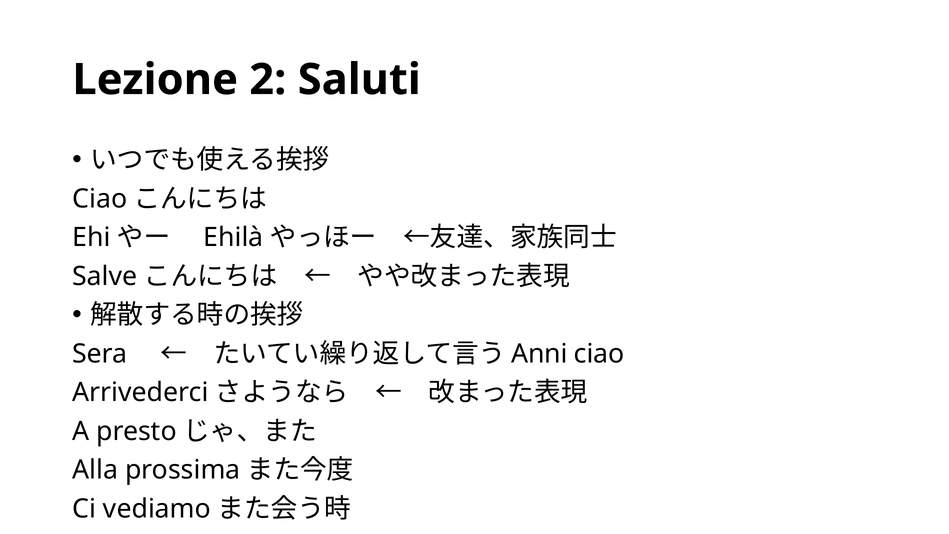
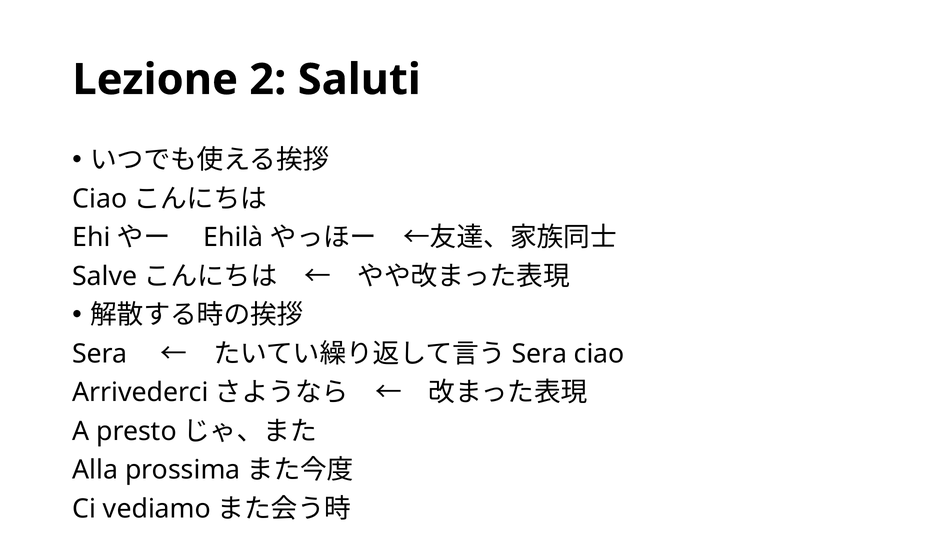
Anni: Anni -> Sera (539, 354)
